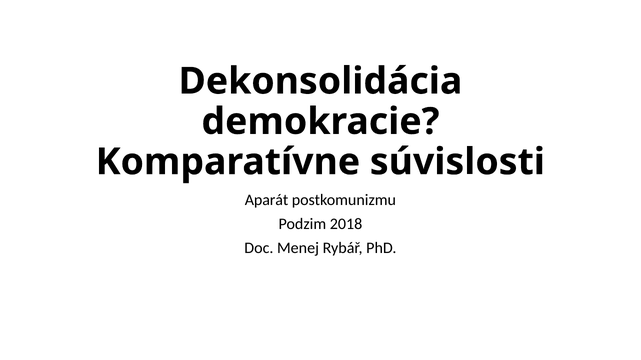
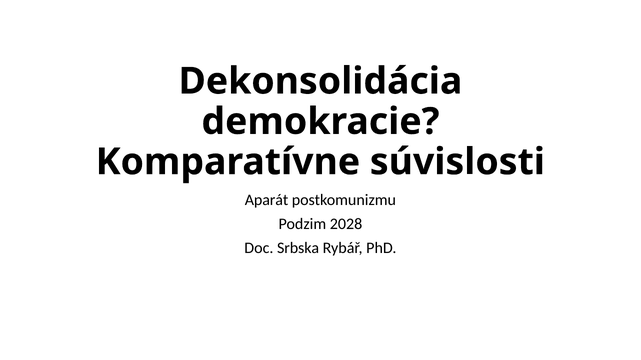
2018: 2018 -> 2028 (346, 224)
Menej: Menej -> Srbska (298, 248)
